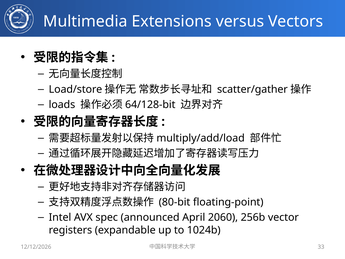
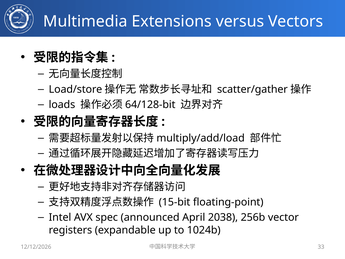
80-bit: 80-bit -> 15-bit (175, 202)
2060: 2060 -> 2038 (223, 217)
